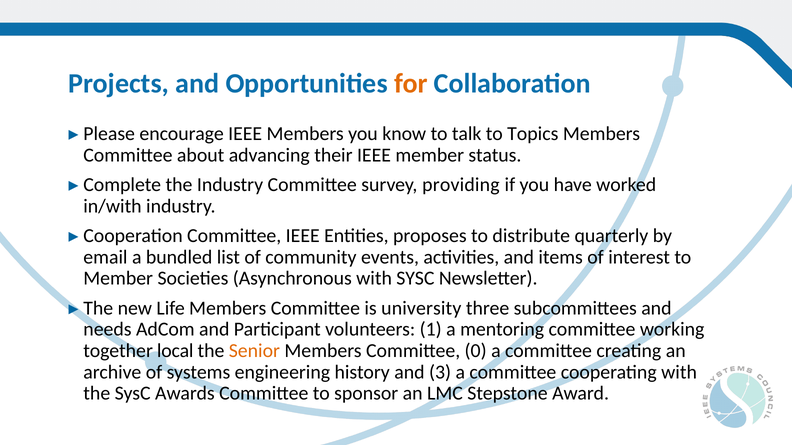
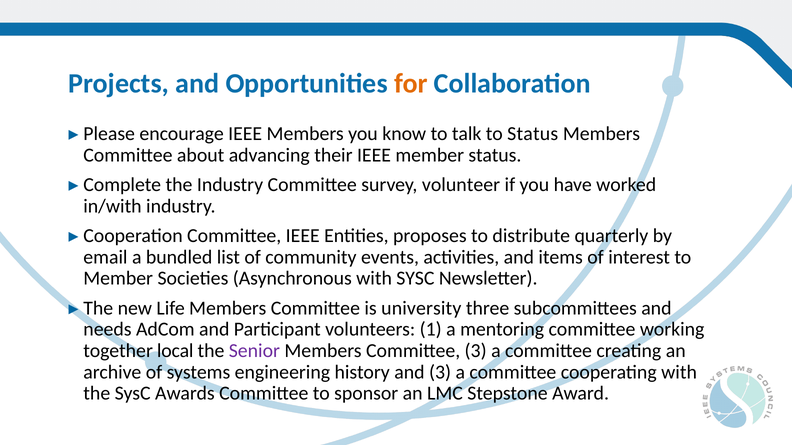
to Topics: Topics -> Status (533, 134)
providing: providing -> volunteer (461, 185)
Senior colour: orange -> purple (254, 351)
Committee 0: 0 -> 3 (476, 351)
